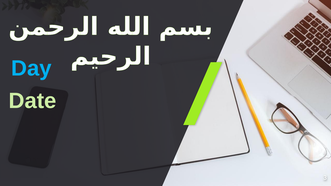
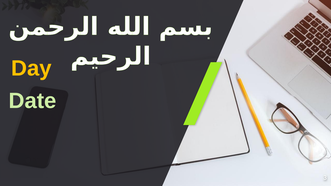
Day colour: light blue -> yellow (31, 68)
